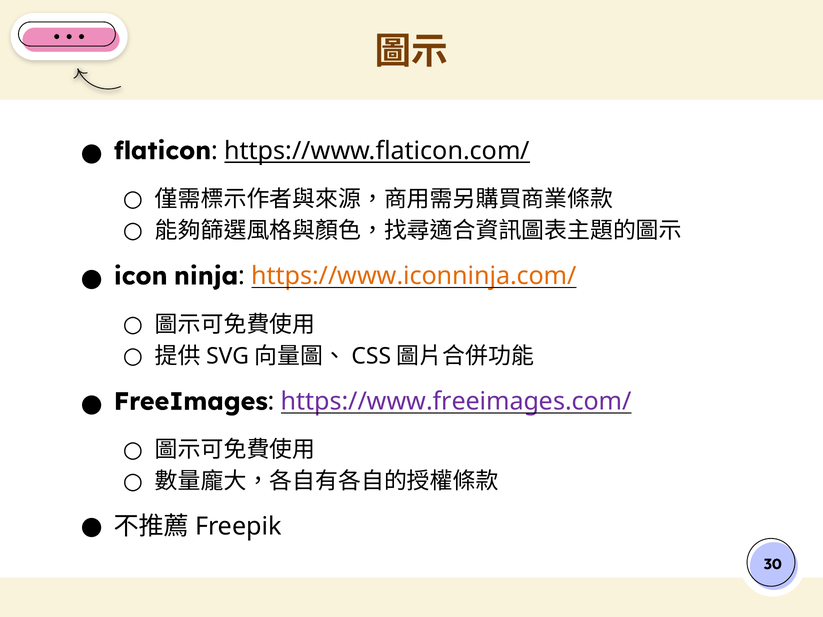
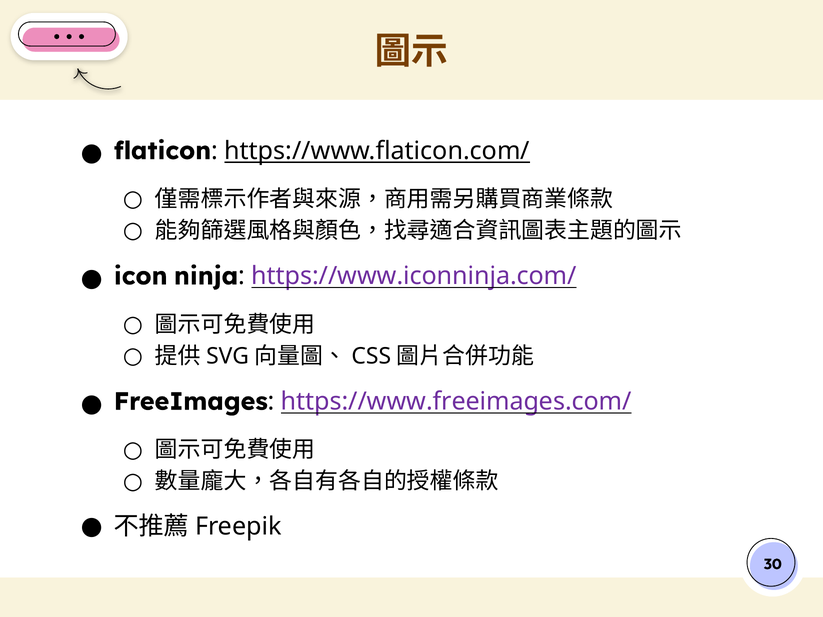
https://www.iconninja.com/ colour: orange -> purple (414, 276)
